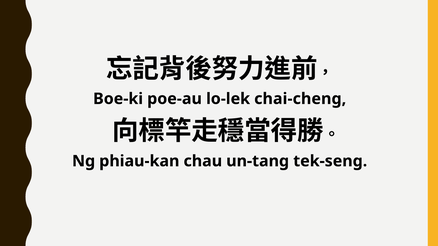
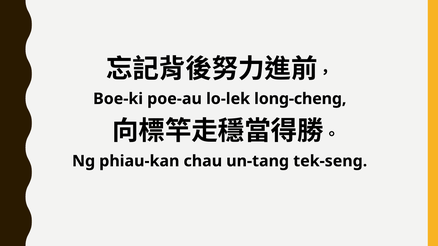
chai-cheng: chai-cheng -> long-cheng (300, 99)
